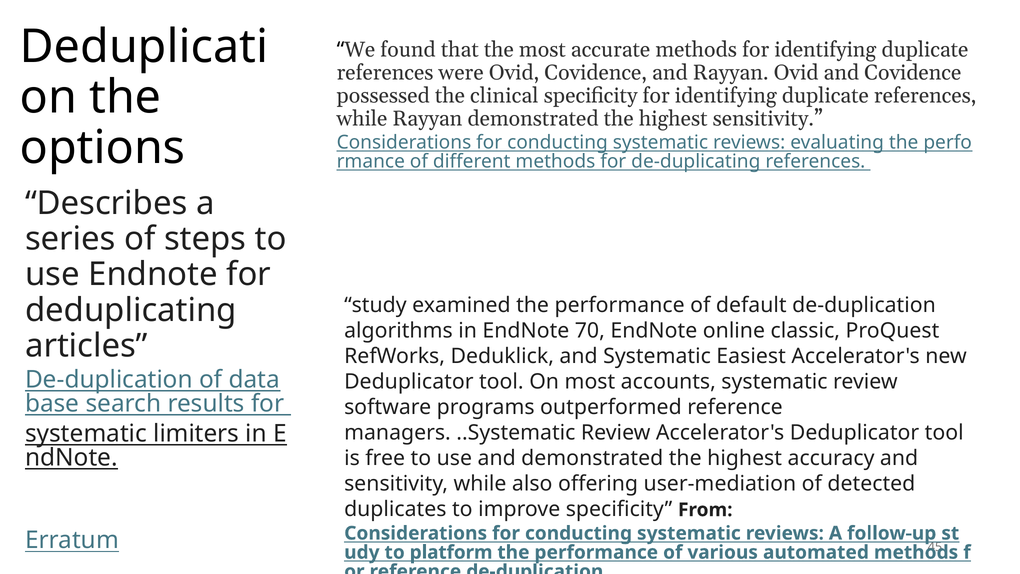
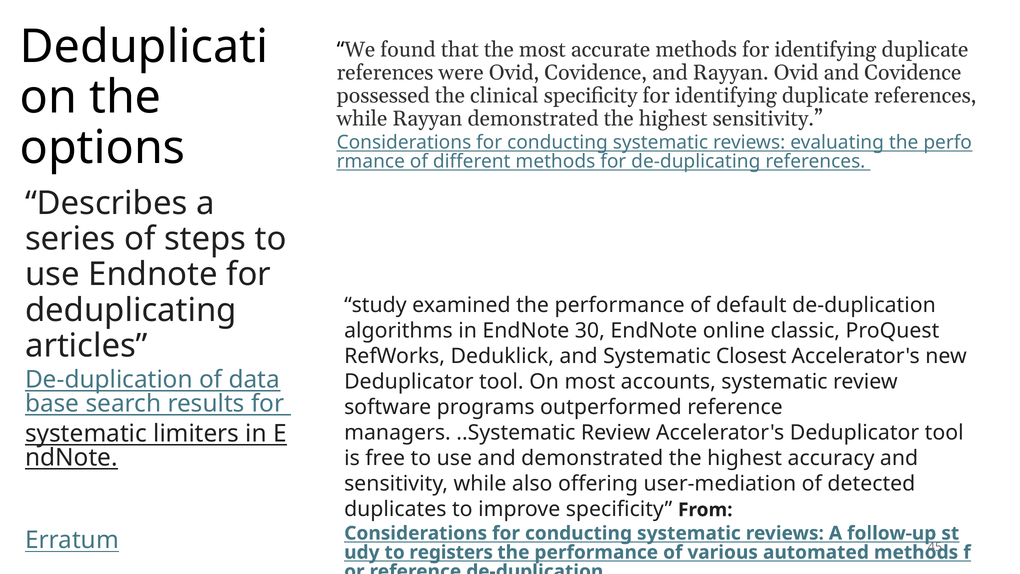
70: 70 -> 30 (590, 330)
Easiest: Easiest -> Closest (751, 356)
platform: platform -> registers (451, 552)
